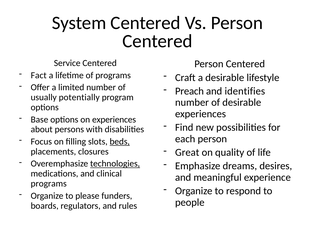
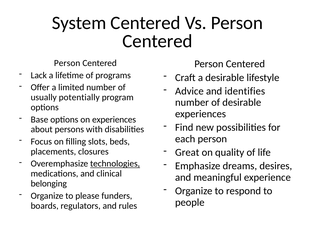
Service: Service -> Person (67, 63)
Fact: Fact -> Lack (39, 75)
Preach: Preach -> Advice (189, 91)
beds underline: present -> none (120, 141)
programs: programs -> belonging (49, 183)
